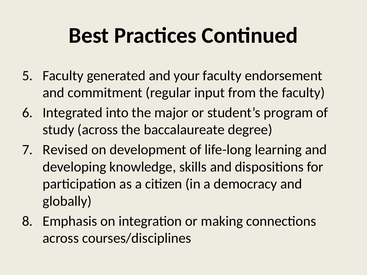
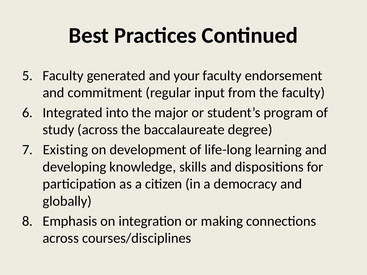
Revised: Revised -> Existing (65, 150)
